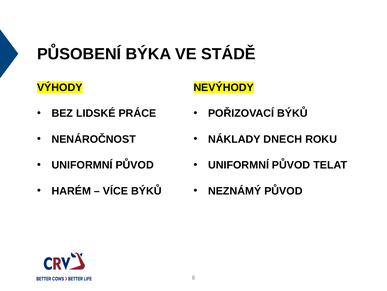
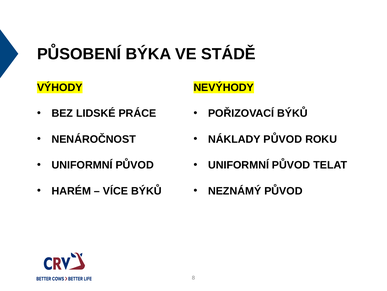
NÁKLADY DNECH: DNECH -> PŮVOD (283, 139)
